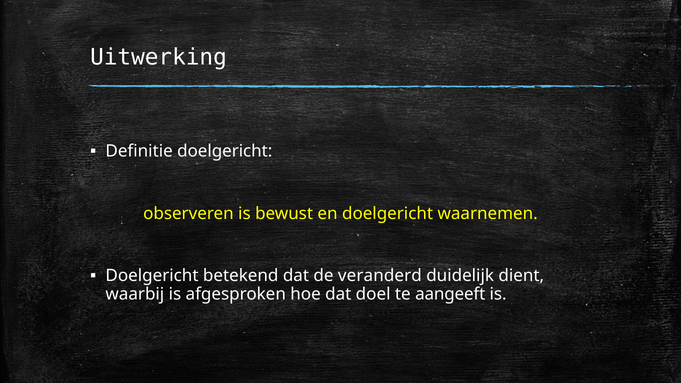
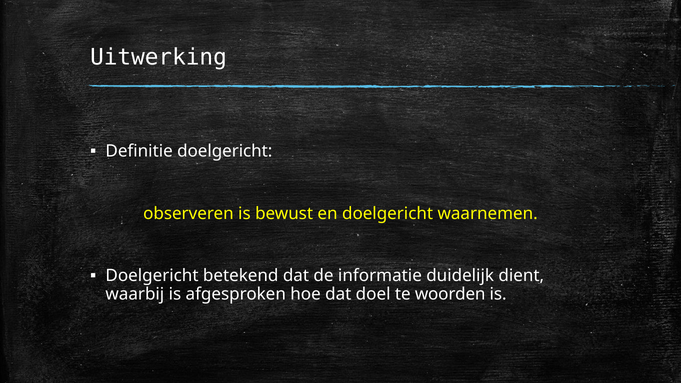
veranderd: veranderd -> informatie (380, 276)
aangeeft: aangeeft -> woorden (450, 294)
